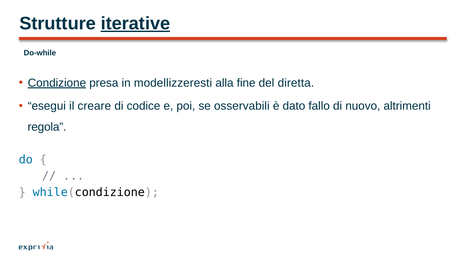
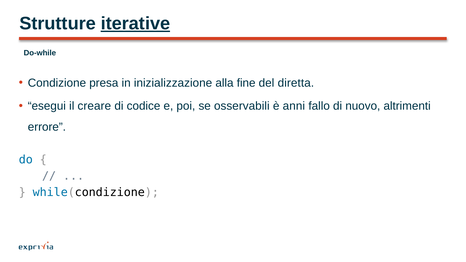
Condizione underline: present -> none (57, 83)
modellizzeresti: modellizzeresti -> inizializzazione (173, 83)
dato: dato -> anni (294, 106)
regola: regola -> errore (47, 127)
